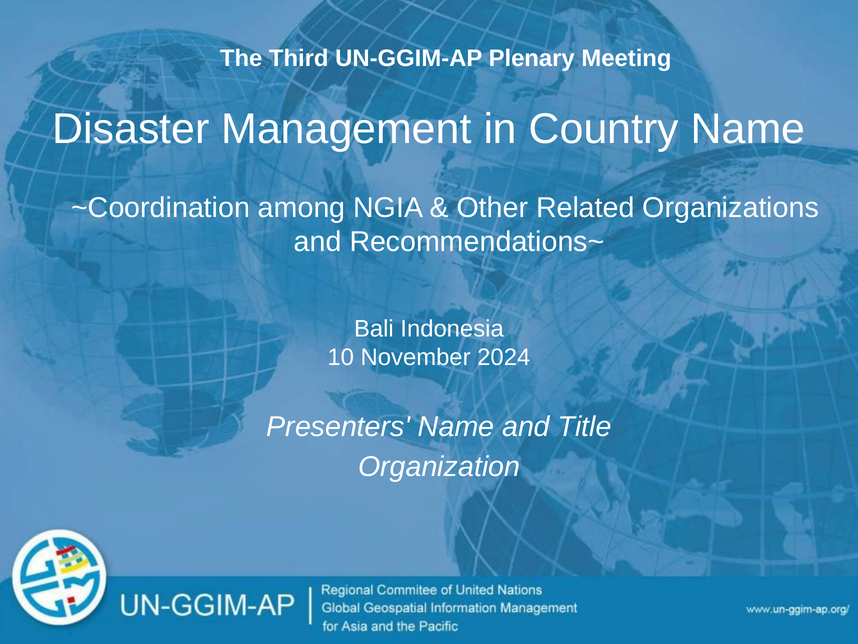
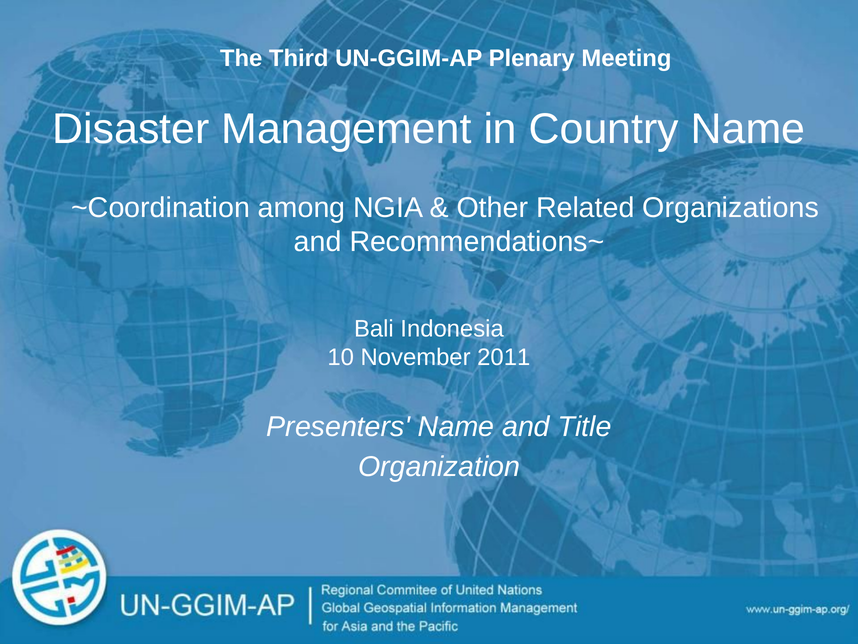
2024: 2024 -> 2011 (504, 357)
